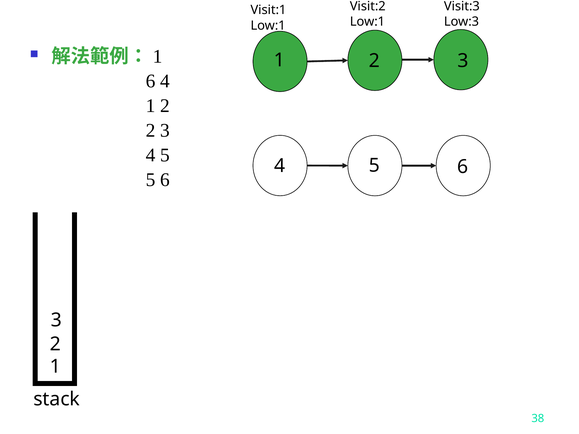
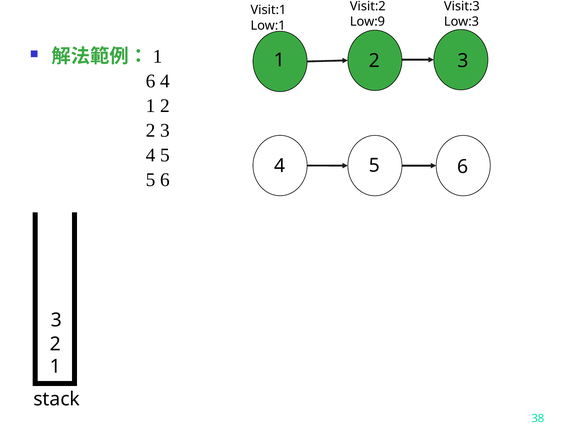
Low:1: Low:1 -> Low:9 (367, 22)
